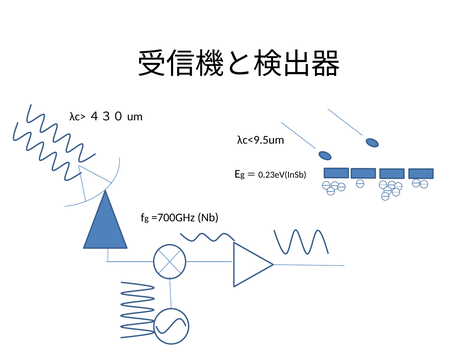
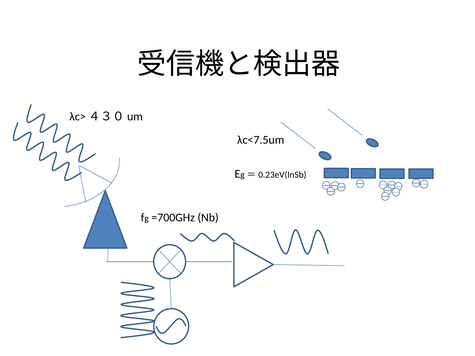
λc<9.5um: λc<9.5um -> λc<7.5um (261, 140)
